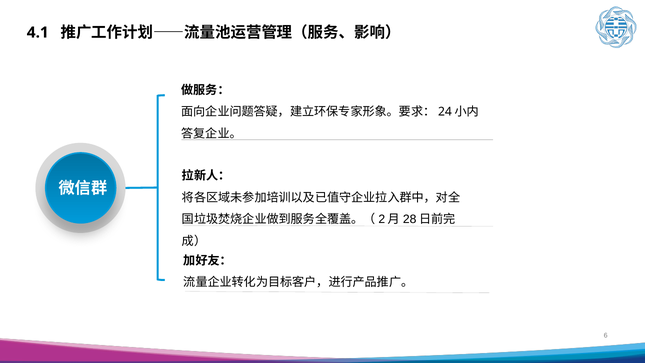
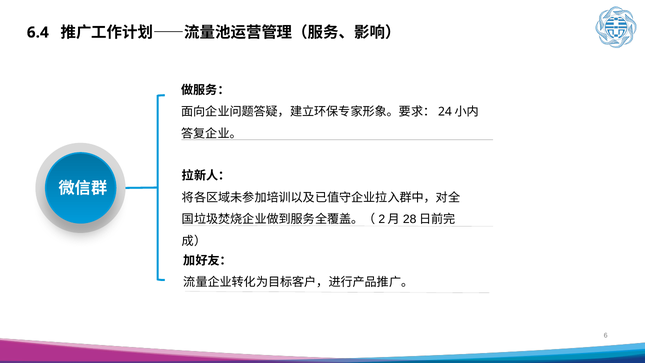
4.1: 4.1 -> 6.4 (38, 32)
